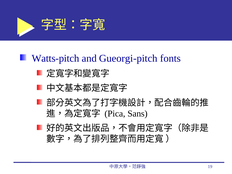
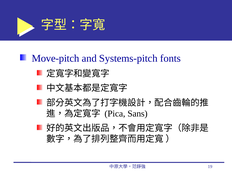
Watts-pitch: Watts-pitch -> Move-pitch (56, 58)
Gueorgi-pitch: Gueorgi-pitch -> Systems-pitch (128, 58)
